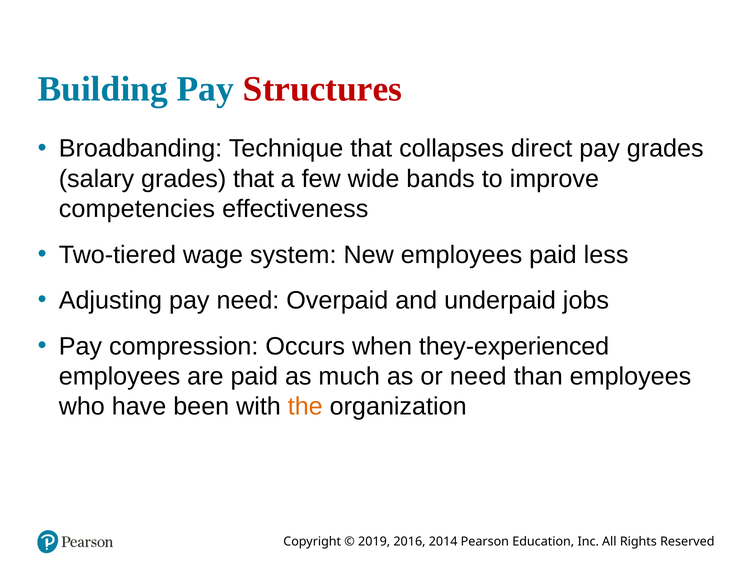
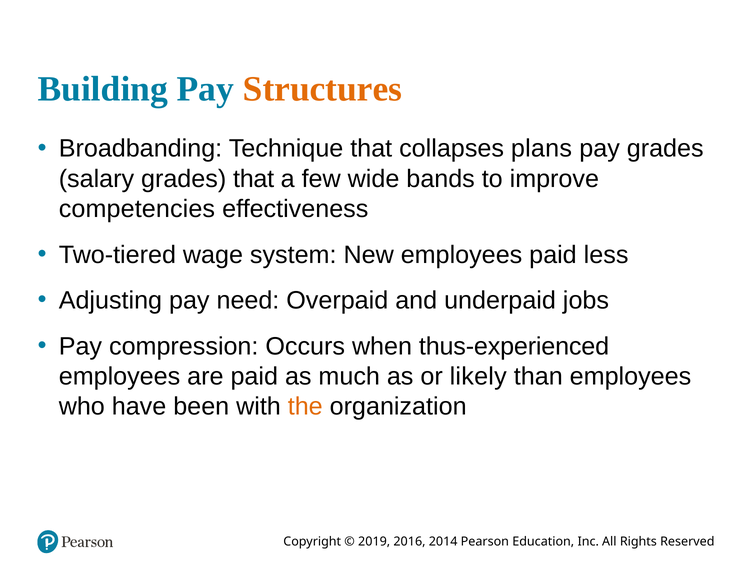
Structures colour: red -> orange (322, 89)
direct: direct -> plans (541, 149)
they-experienced: they-experienced -> thus-experienced (514, 347)
or need: need -> likely (478, 377)
